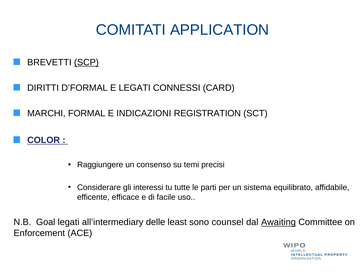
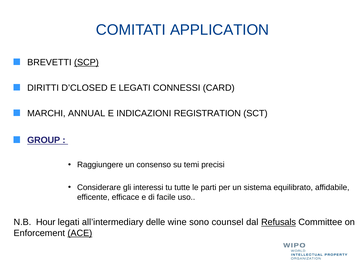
D’FORMAL: D’FORMAL -> D’CLOSED (85, 88)
FORMAL: FORMAL -> ANNUAL (87, 113)
COLOR: COLOR -> GROUP (44, 140)
Goal: Goal -> Hour (46, 222)
least: least -> wine (177, 222)
Awaiting: Awaiting -> Refusals (279, 222)
ACE underline: none -> present (80, 232)
